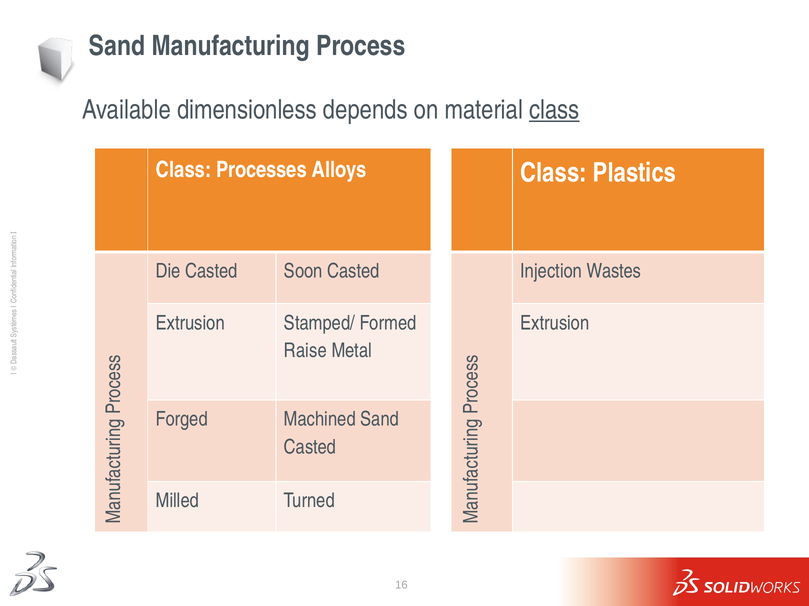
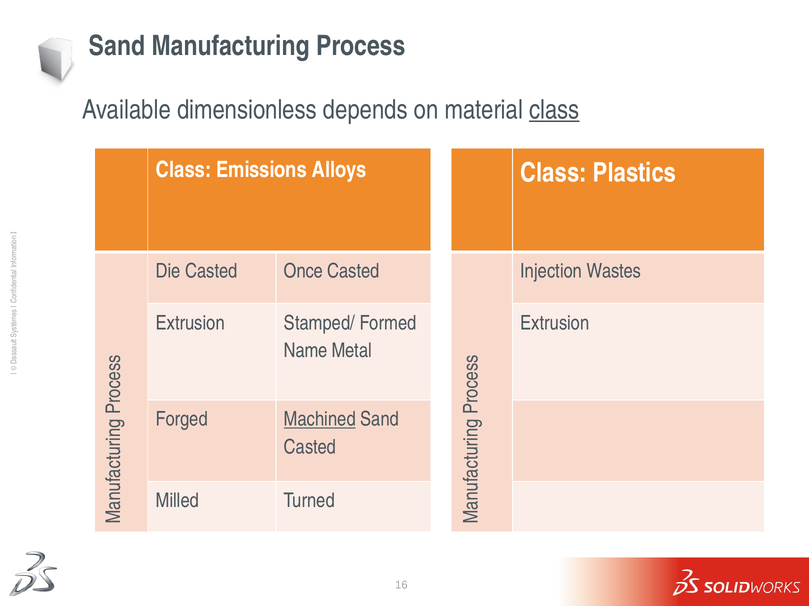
Processes: Processes -> Emissions (262, 170)
Soon: Soon -> Once (303, 272)
Raise: Raise -> Name (306, 351)
Machined underline: none -> present (320, 420)
